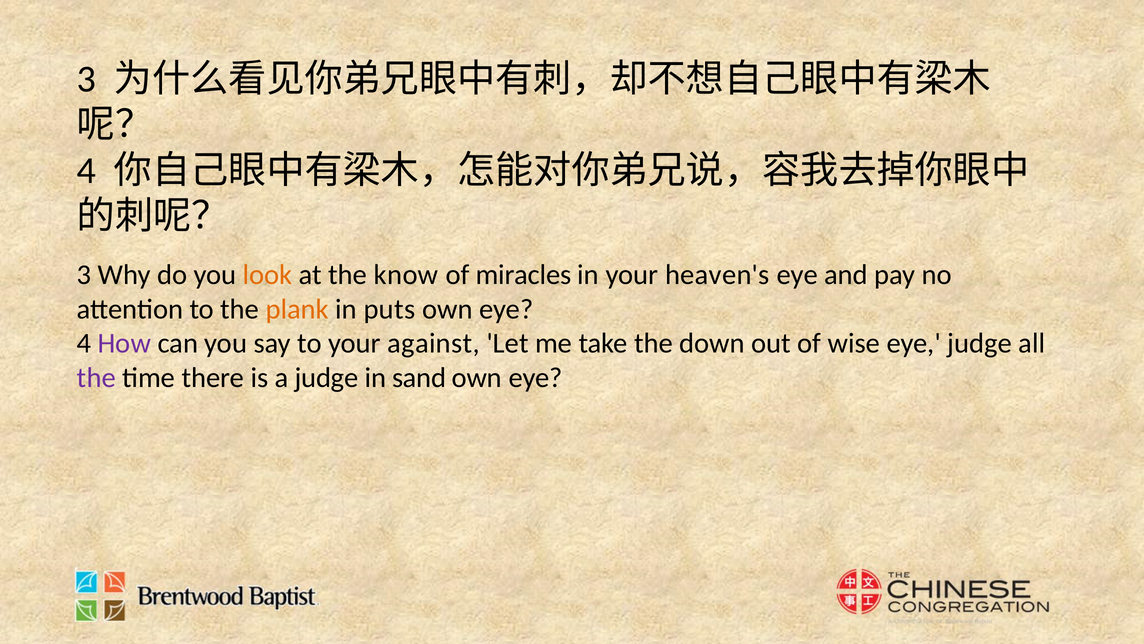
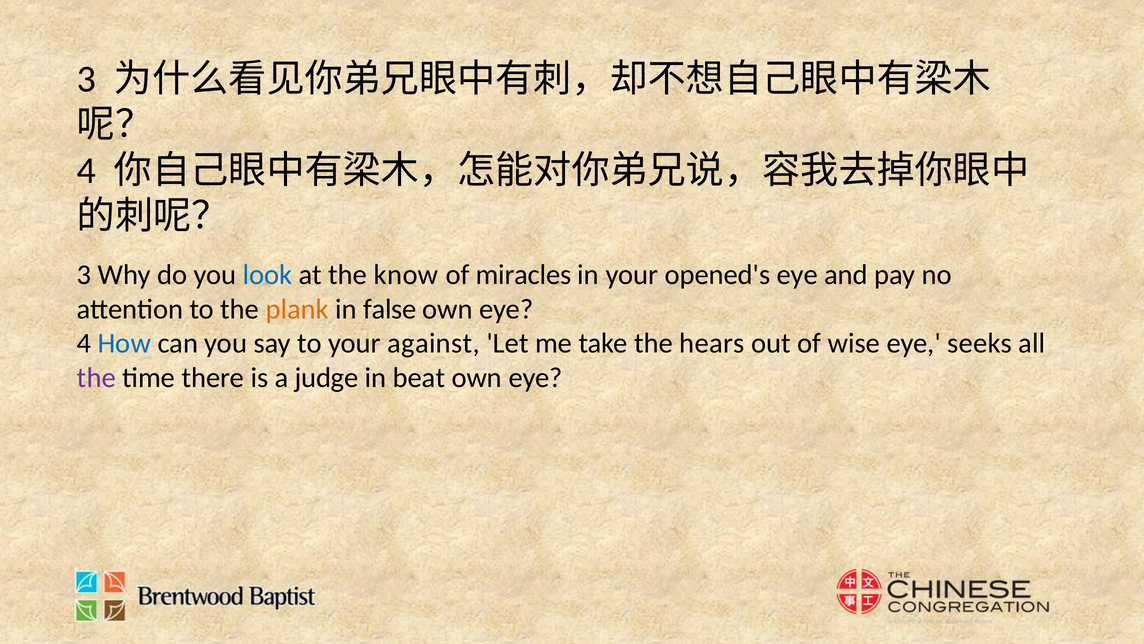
look colour: orange -> blue (268, 275)
heaven's: heaven's -> opened's (717, 275)
puts: puts -> false (390, 309)
How colour: purple -> blue (124, 343)
down: down -> hears (712, 343)
eye judge: judge -> seeks (980, 343)
sand: sand -> beat (419, 378)
